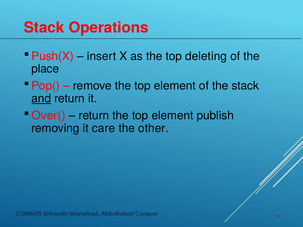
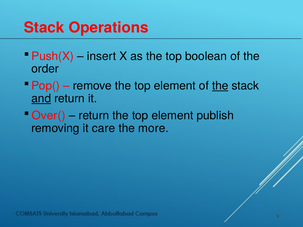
deleting: deleting -> boolean (206, 56)
place: place -> order (45, 69)
the underline: none -> present (220, 86)
other: other -> more (153, 128)
